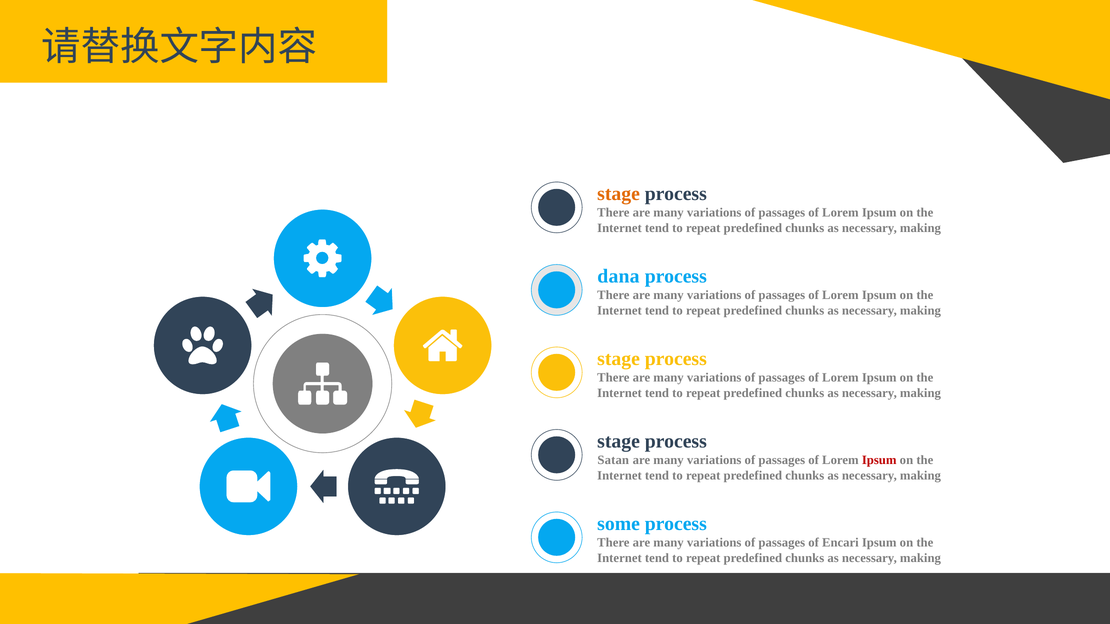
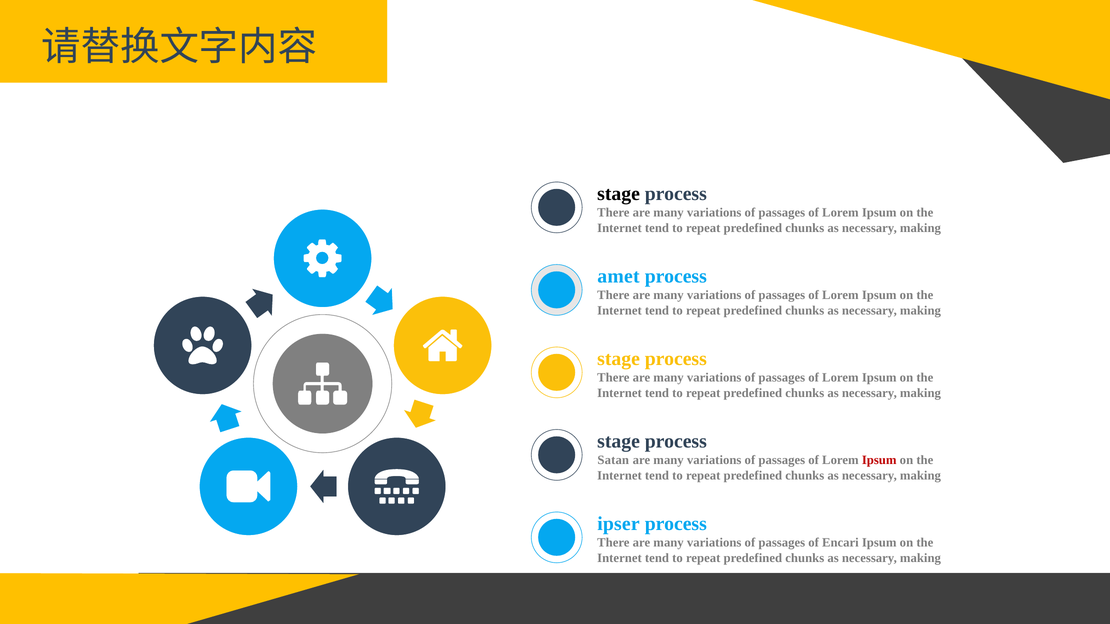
stage colour: orange -> black (619, 194)
dana: dana -> amet (618, 276)
some: some -> ipser (618, 524)
